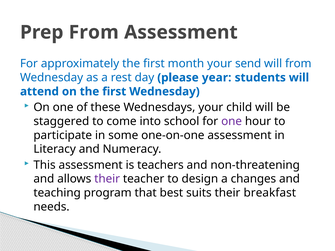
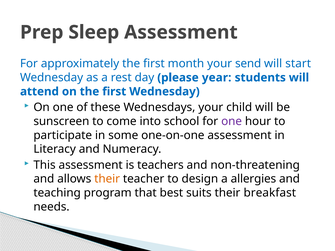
Prep From: From -> Sleep (94, 32)
will from: from -> start (298, 64)
staggered: staggered -> sunscreen (61, 121)
their colour: purple -> orange (107, 179)
changes: changes -> allergies (253, 179)
